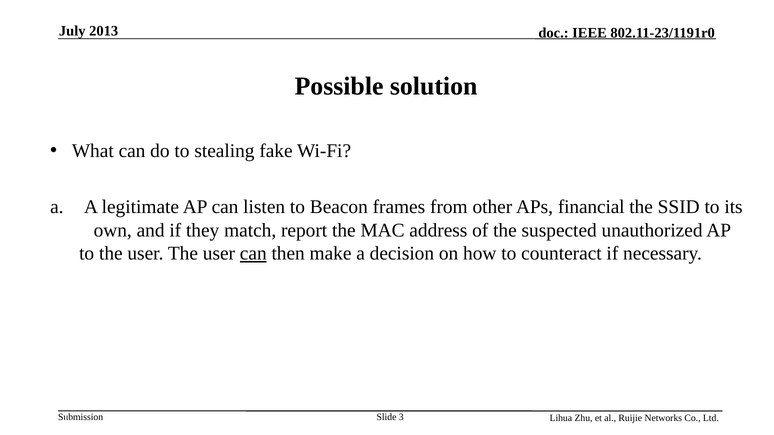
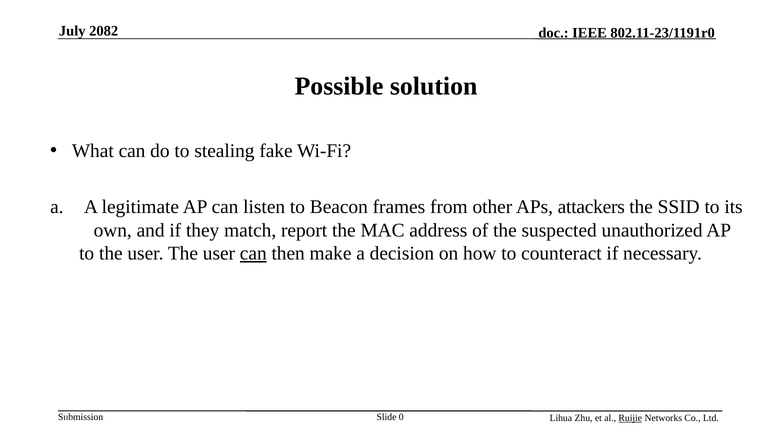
2013: 2013 -> 2082 (104, 31)
financial: financial -> attackers (591, 207)
3: 3 -> 0 (401, 418)
Ruijie underline: none -> present (630, 418)
